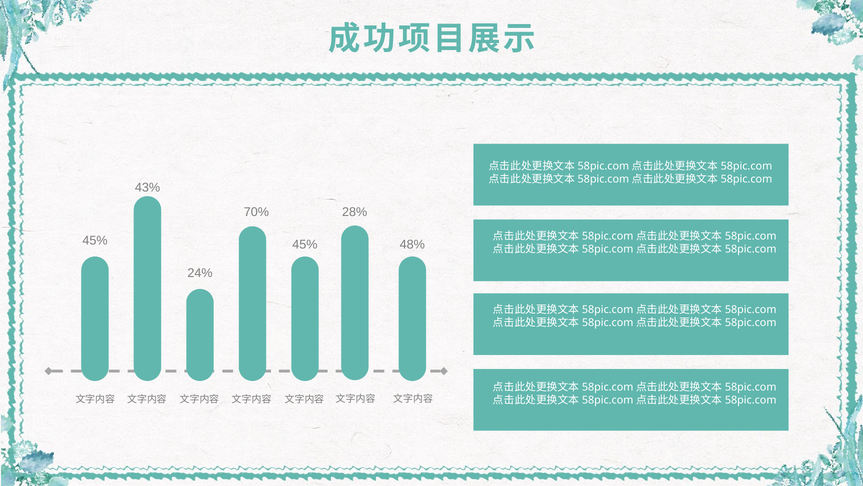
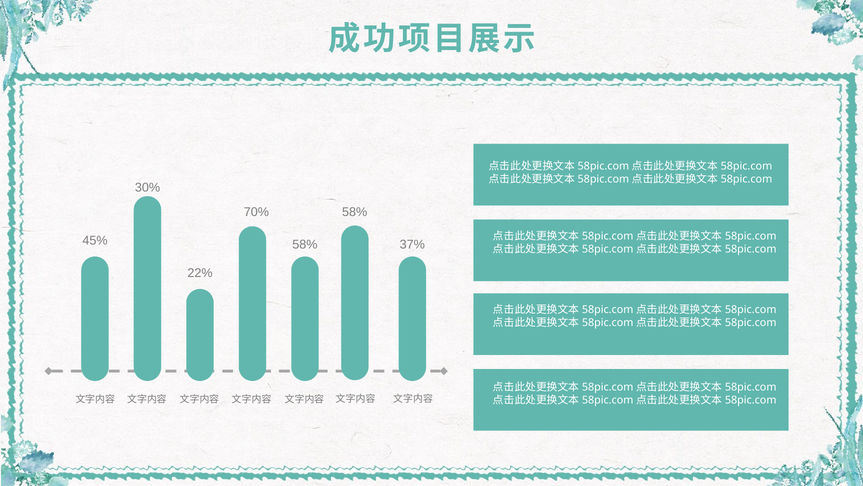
43%: 43% -> 30% (147, 187)
28%: 28% -> 58% (355, 212)
45%: 45% -> 58% (305, 244)
48%: 48% -> 37% (412, 244)
24%: 24% -> 22% (200, 273)
